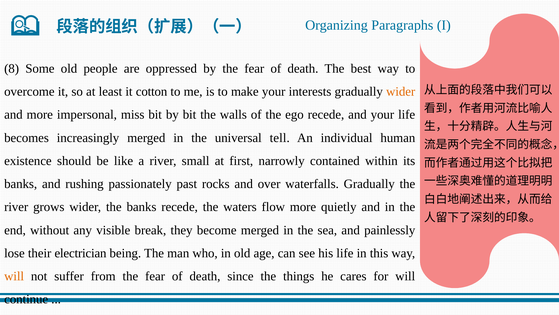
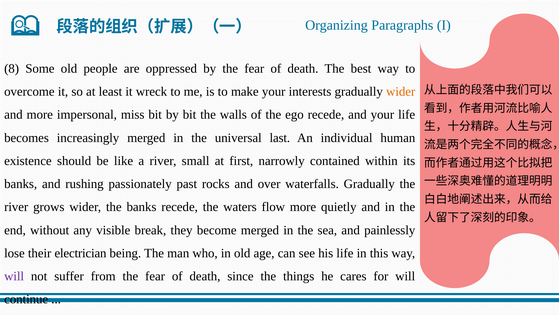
cotton: cotton -> wreck (152, 92)
tell: tell -> last (280, 138)
will colour: orange -> purple (14, 276)
